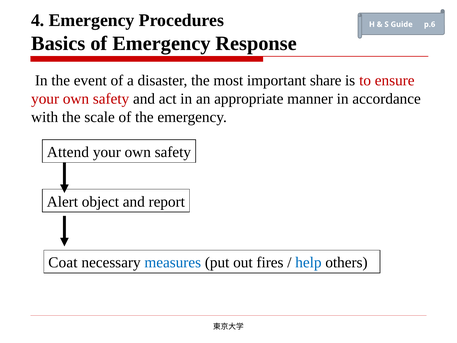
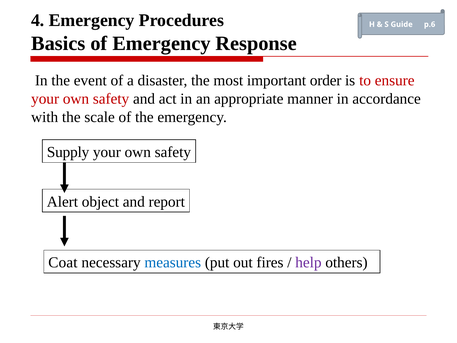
share: share -> order (326, 81)
Attend: Attend -> Supply (68, 152)
help colour: blue -> purple (308, 262)
